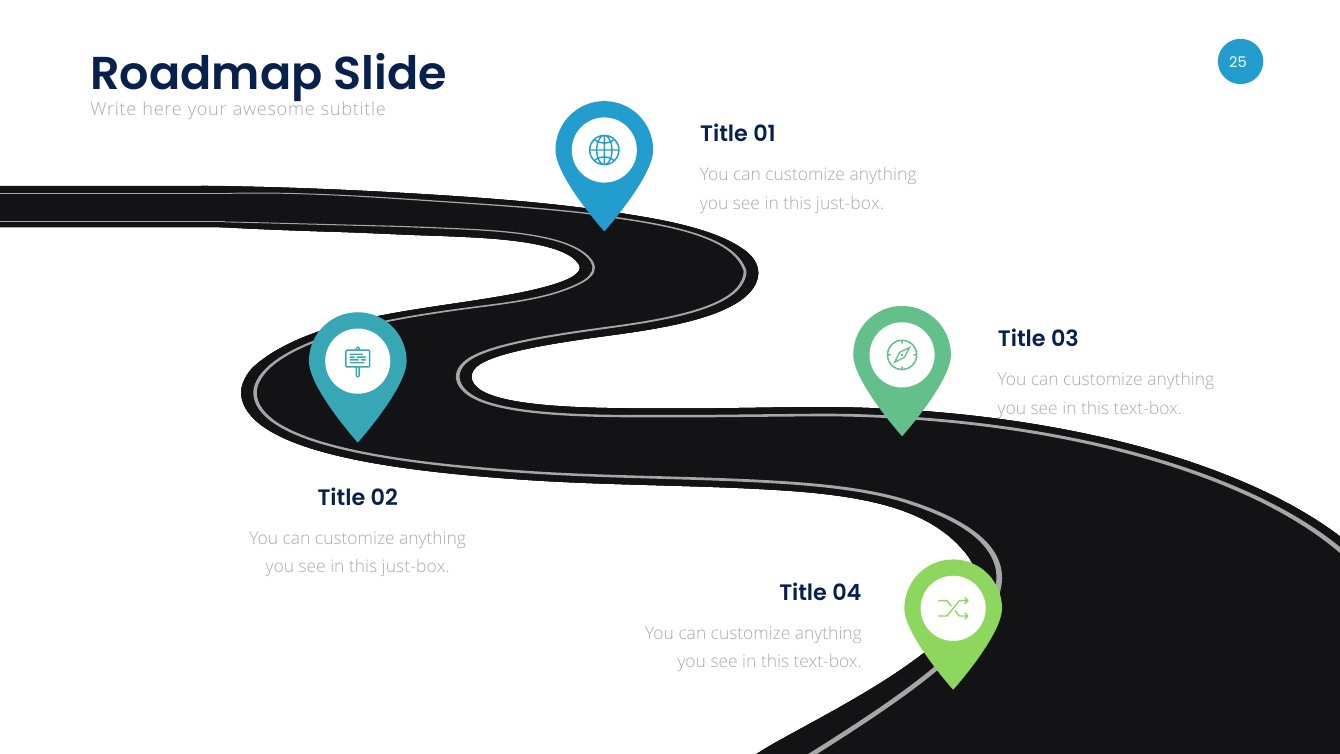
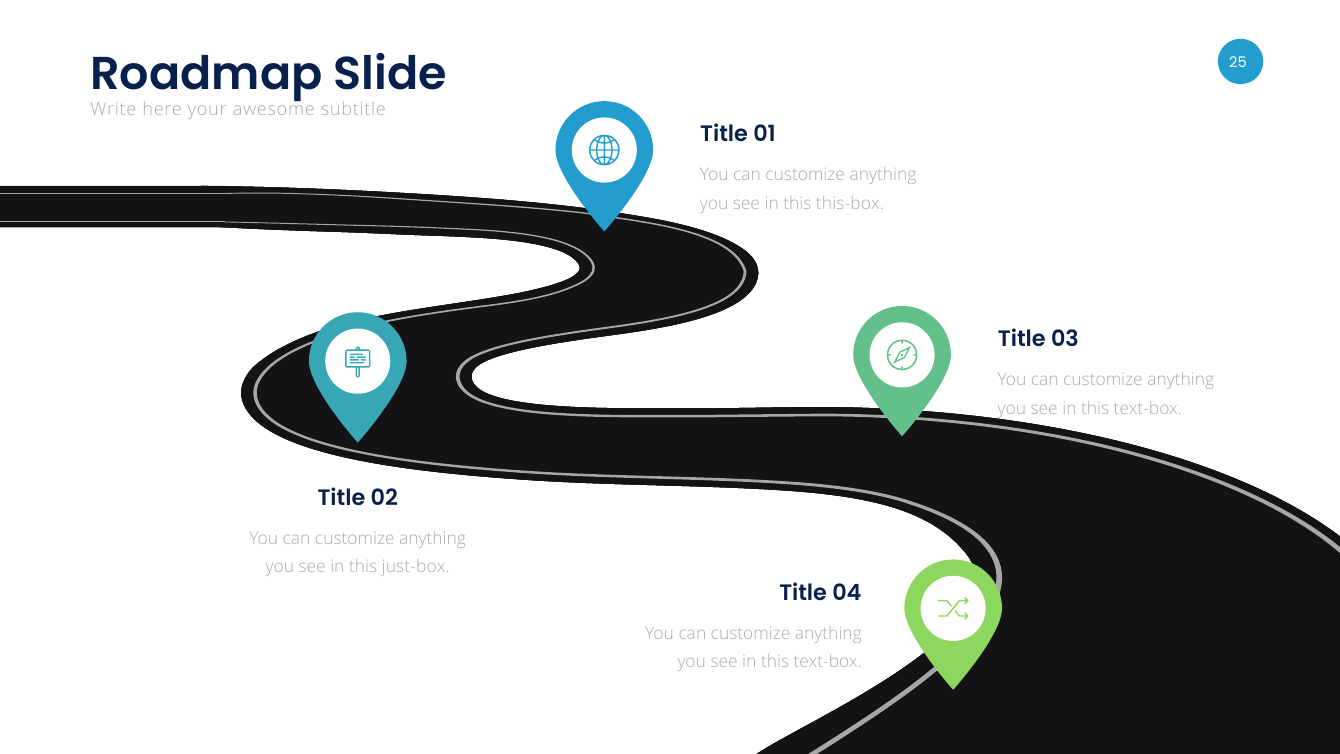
just-box: just-box -> this-box (850, 204)
